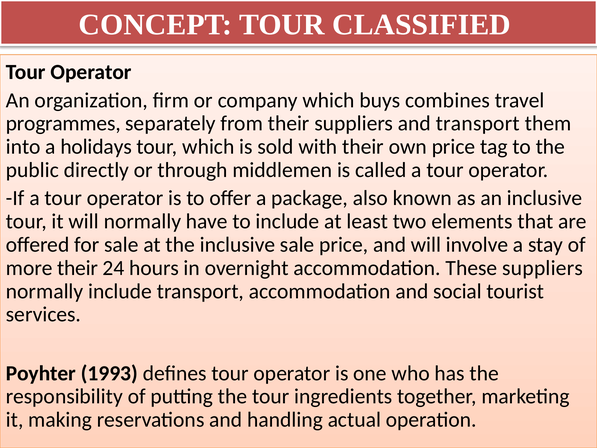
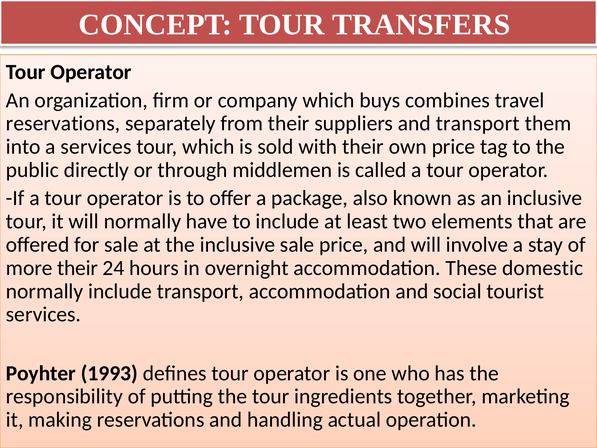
CLASSIFIED: CLASSIFIED -> TRANSFERS (421, 24)
programmes: programmes -> reservations (63, 123)
a holidays: holidays -> services (96, 147)
These suppliers: suppliers -> domestic (543, 268)
